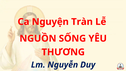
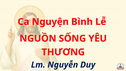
Tràn: Tràn -> Bình (82, 22)
